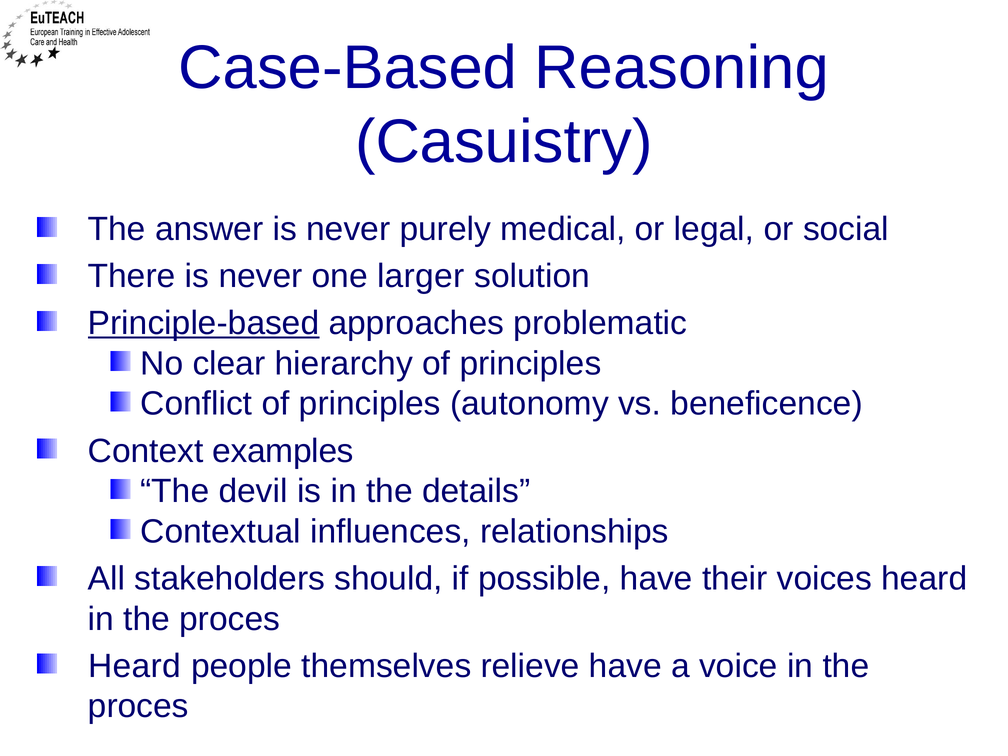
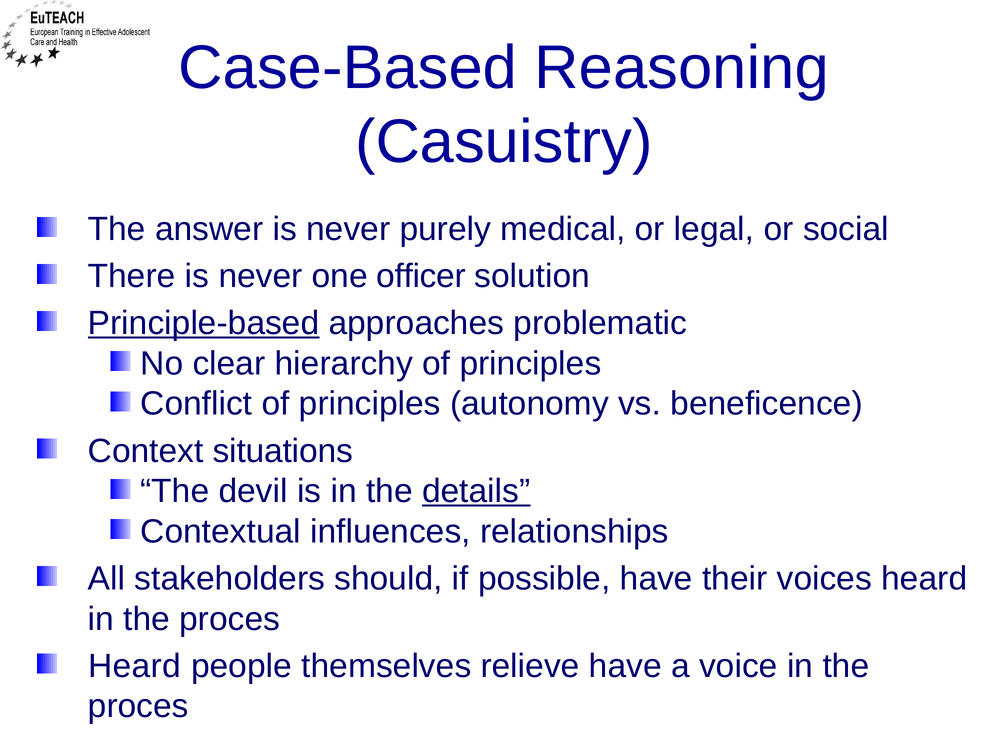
larger: larger -> officer (421, 276)
examples: examples -> situations (283, 451)
details underline: none -> present (476, 491)
